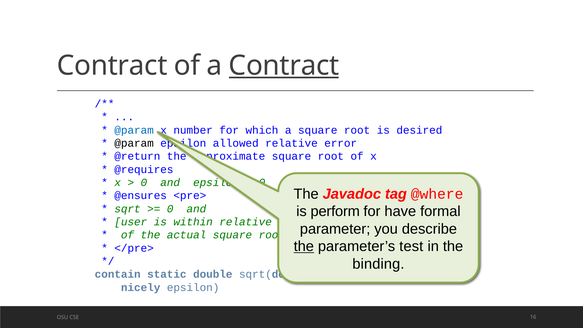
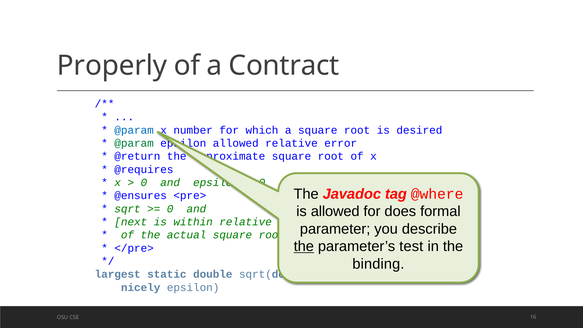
Contract: Contract -> Properly (112, 66)
Contract underline: present -> none (284, 66)
@param colour: black -> green (134, 143)
is perform: perform -> allowed (335, 211)
have: have -> does (400, 211)
user: user -> next (131, 222)
contain: contain -> largest (118, 274)
